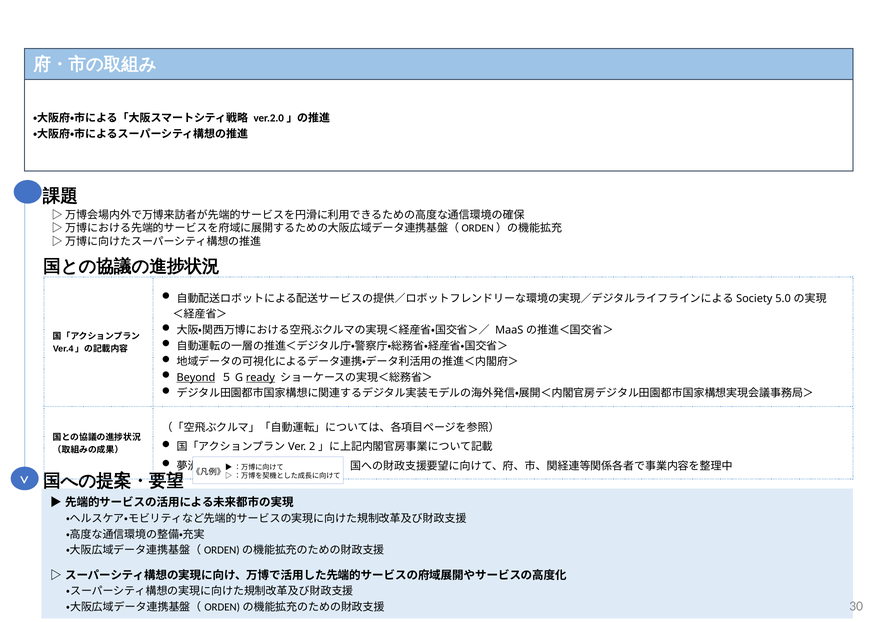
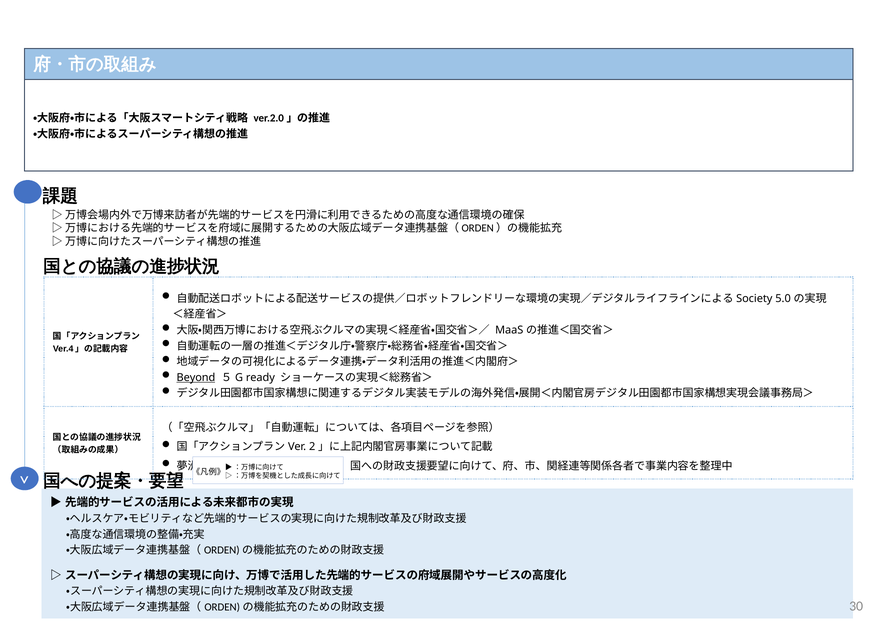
ready underline: present -> none (260, 378)
